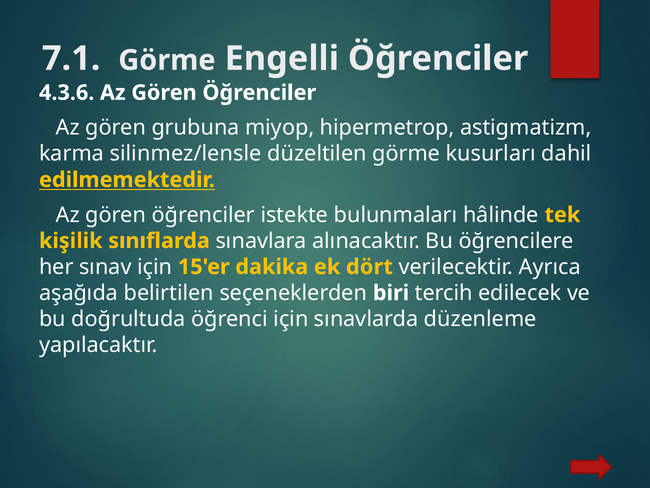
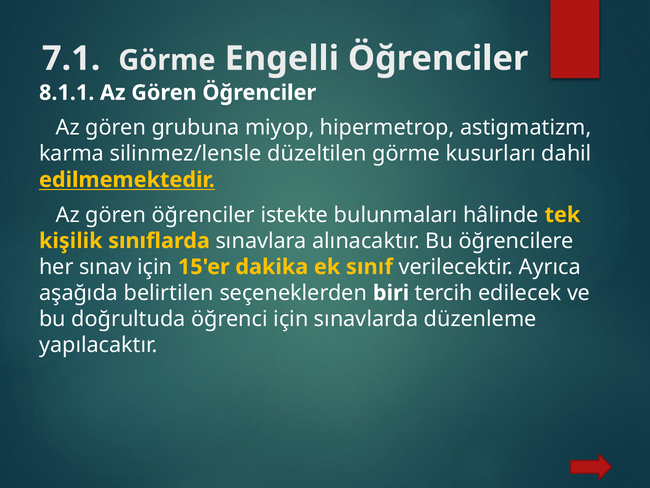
4.3.6: 4.3.6 -> 8.1.1 (67, 93)
dört: dört -> sınıf (369, 267)
